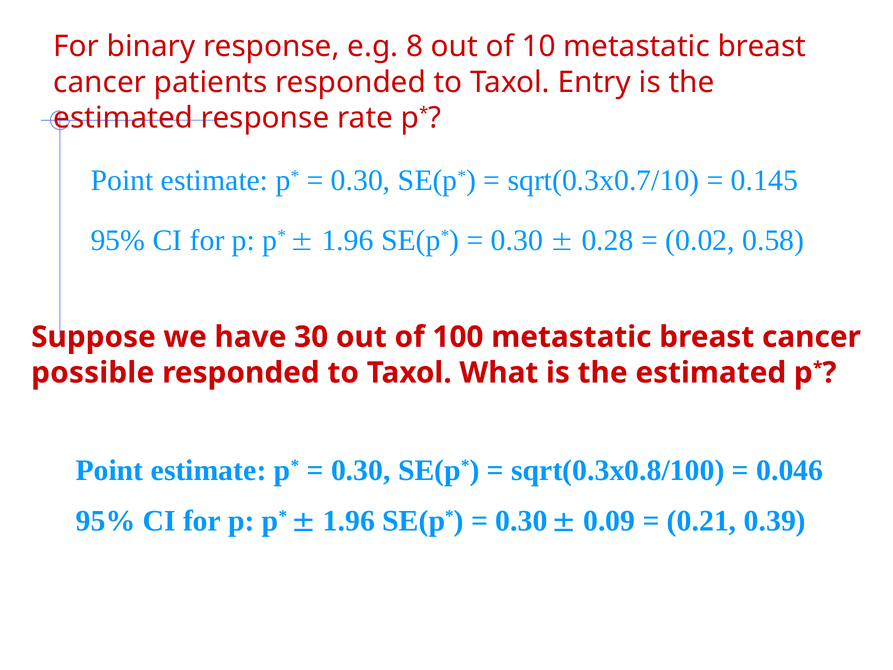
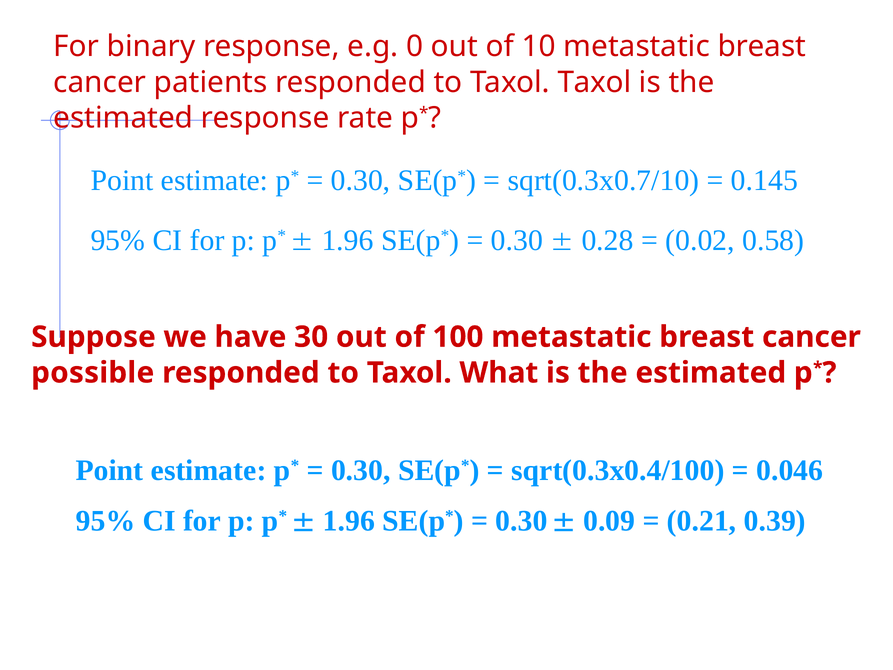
8: 8 -> 0 (415, 47)
Taxol Entry: Entry -> Taxol (594, 82)
sqrt(0.3x0.8/100: sqrt(0.3x0.8/100 -> sqrt(0.3x0.4/100 (618, 470)
